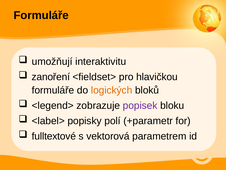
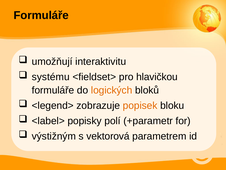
zanoření: zanoření -> systému (51, 77)
popisek colour: purple -> orange (140, 105)
fulltextové: fulltextové -> výstižným (54, 136)
